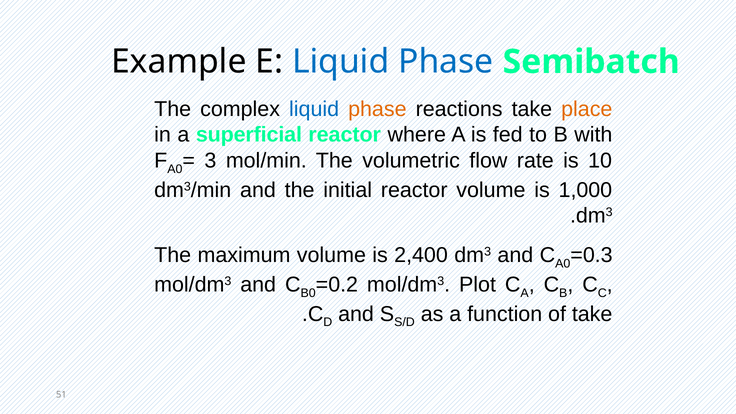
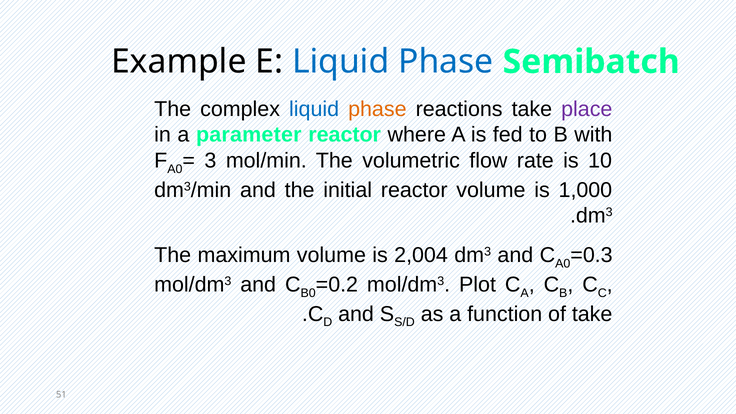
place colour: orange -> purple (587, 109)
superficial: superficial -> parameter (249, 135)
2,400: 2,400 -> 2,004 (421, 255)
